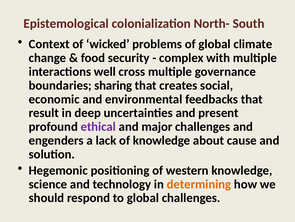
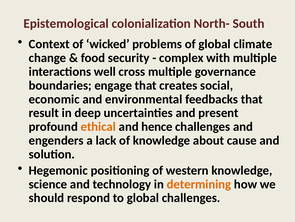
sharing: sharing -> engage (113, 85)
ethical colour: purple -> orange (98, 126)
major: major -> hence (157, 126)
